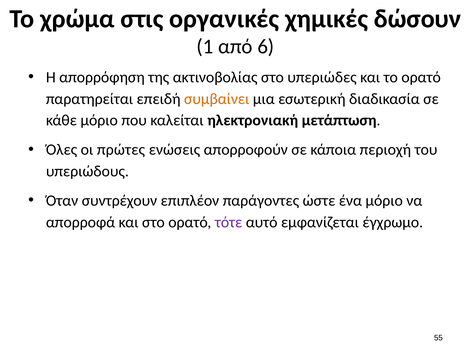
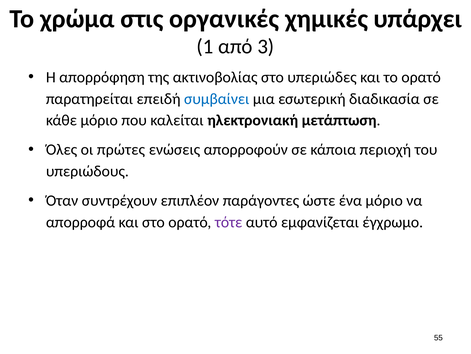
δώσουν: δώσουν -> υπάρχει (418, 19)
6: 6 -> 3 (266, 47)
συμβαίνει colour: orange -> blue (217, 99)
